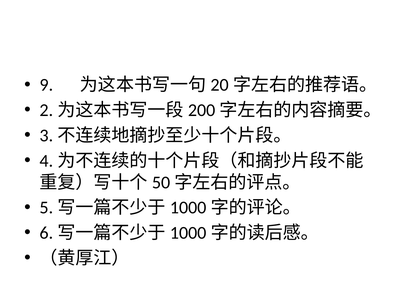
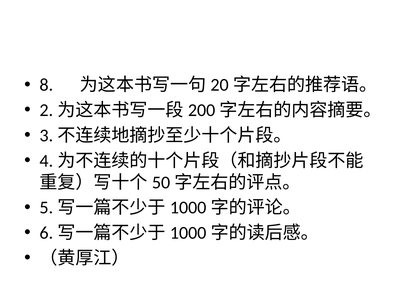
9: 9 -> 8 (46, 85)
